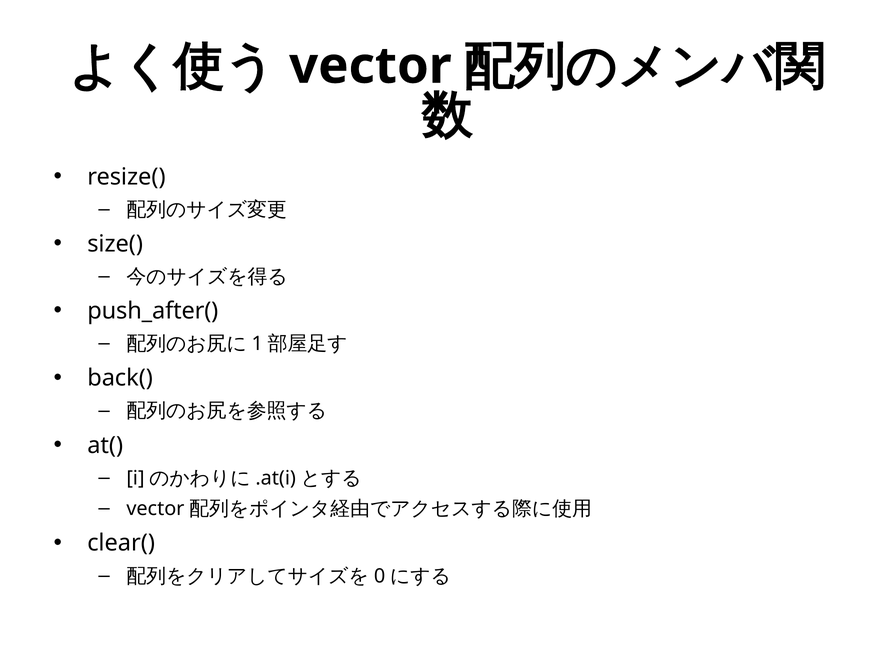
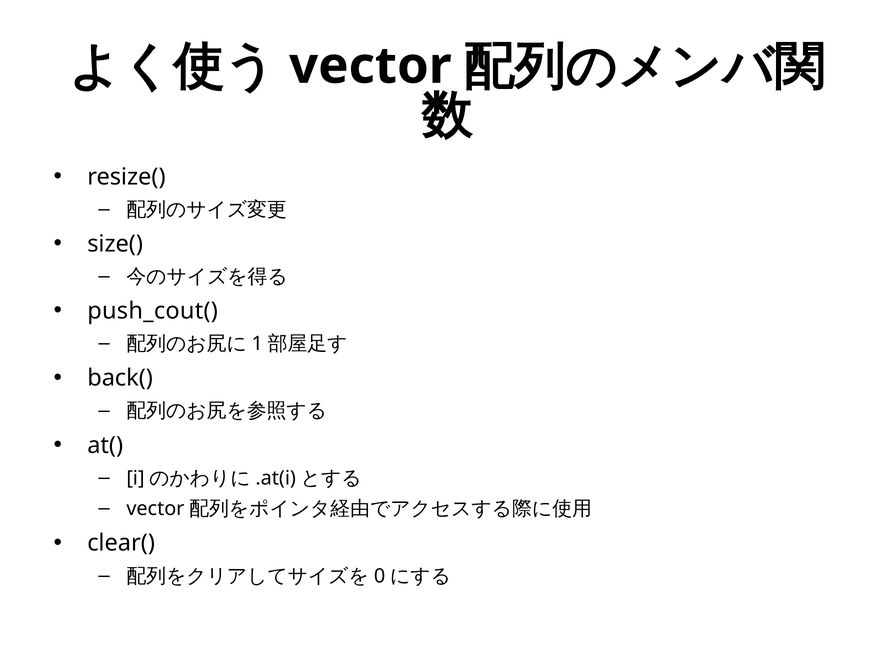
push_after(: push_after( -> push_cout( (153, 311)
